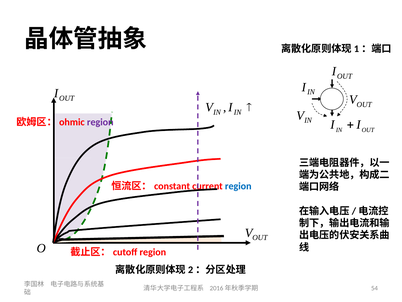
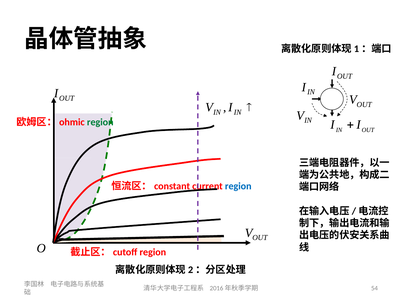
region colour: purple -> green (100, 122)
